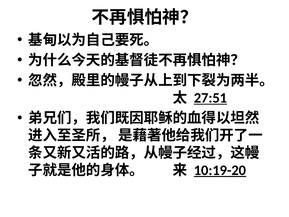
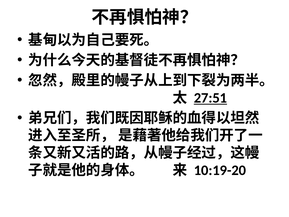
10:19-20 underline: present -> none (220, 170)
